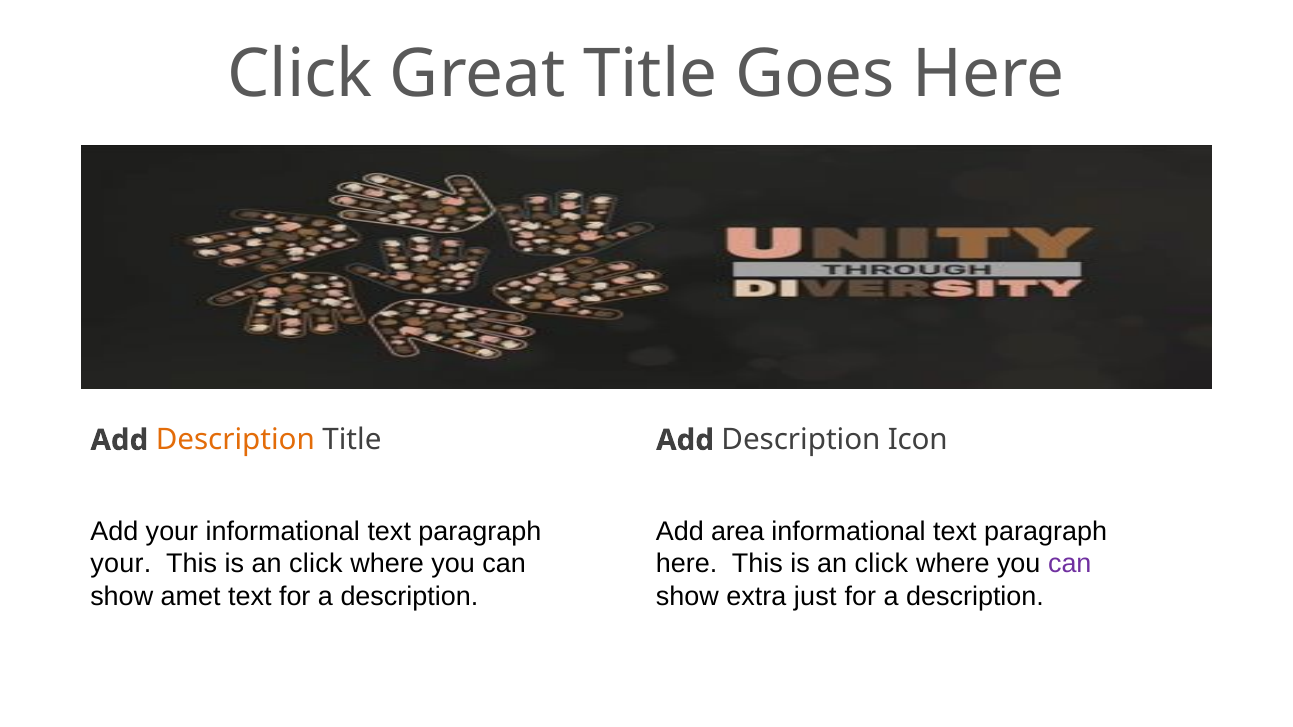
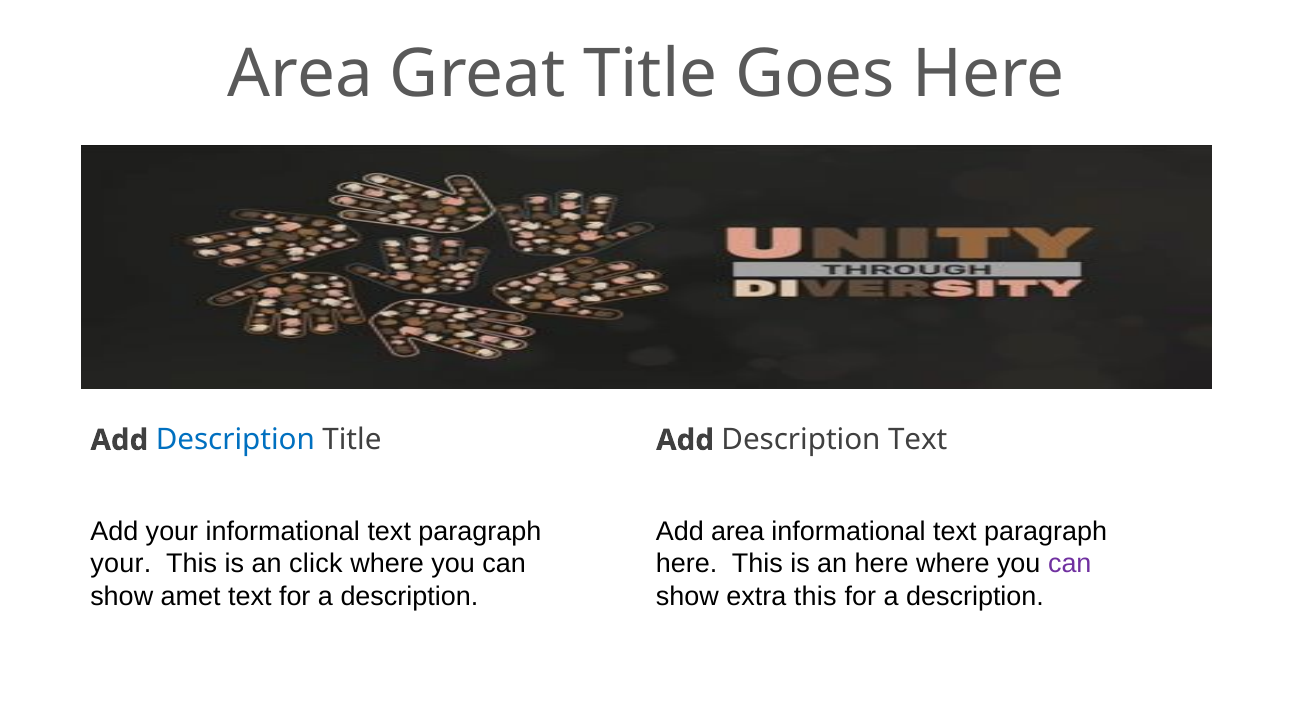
Click: Click -> Area (300, 74)
Description colour: orange -> blue (235, 440)
Description Icon: Icon -> Text (918, 440)
click: click -> here (882, 564)
extra just: just -> this (815, 597)
